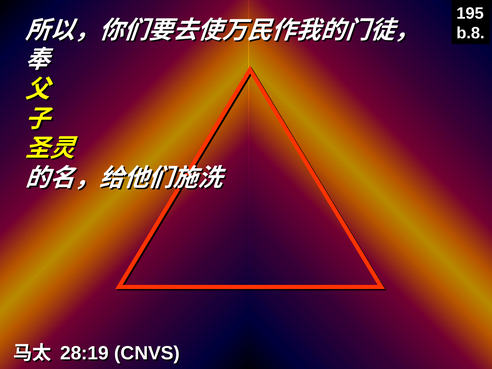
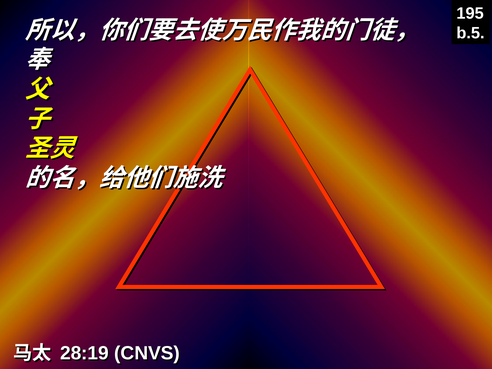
b.8: b.8 -> b.5 (470, 33)
